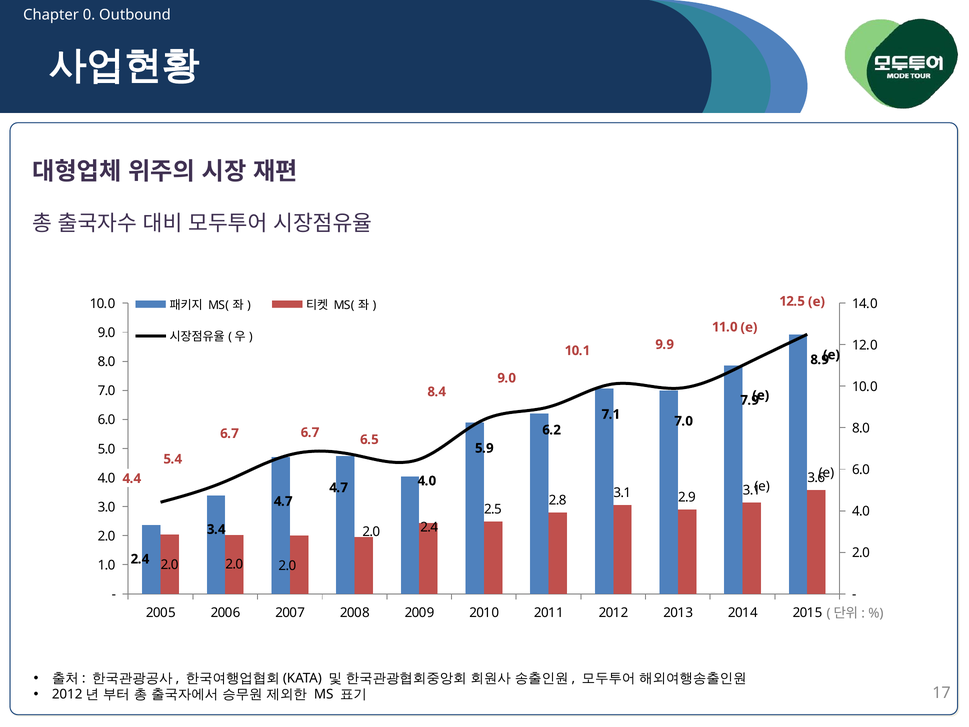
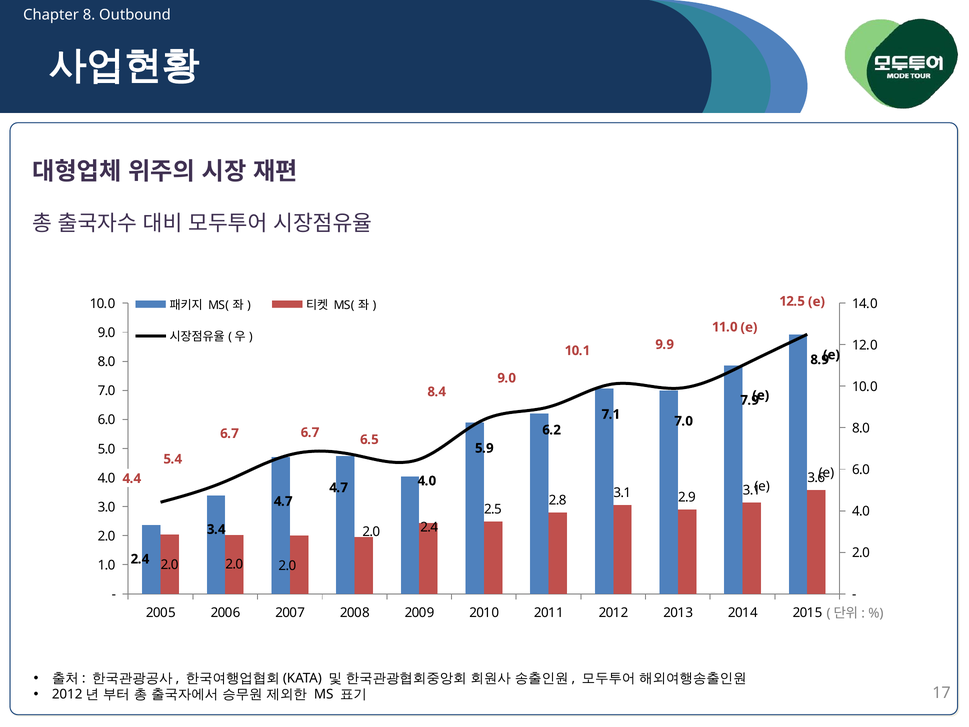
0: 0 -> 8 (89, 15)
